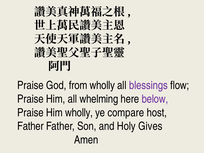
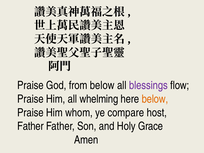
from wholly: wholly -> below (102, 85)
below colour: purple -> orange (155, 99)
Him wholly: wholly -> whom (79, 113)
Gives: Gives -> Grace (150, 126)
